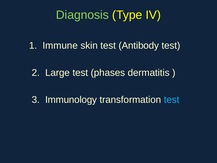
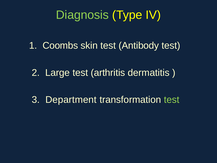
Immune: Immune -> Coombs (60, 46)
phases: phases -> arthritis (108, 73)
Immunology: Immunology -> Department (71, 100)
test colour: light blue -> light green (172, 100)
